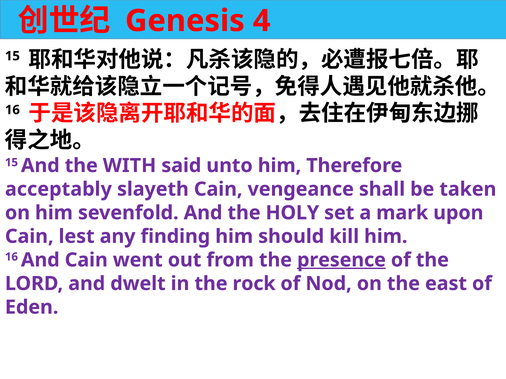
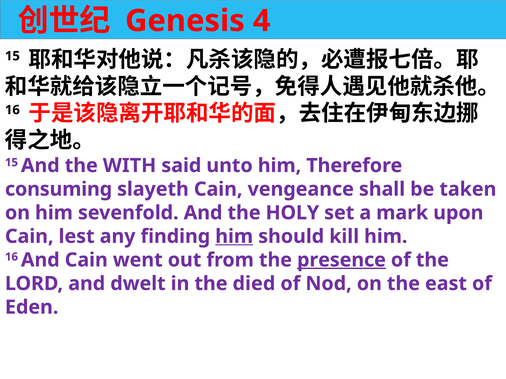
acceptably: acceptably -> consuming (59, 189)
him underline: none -> present (234, 237)
rock: rock -> died (254, 284)
